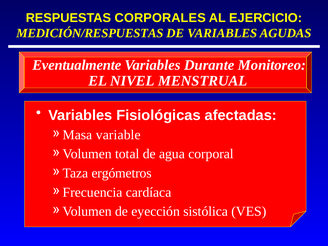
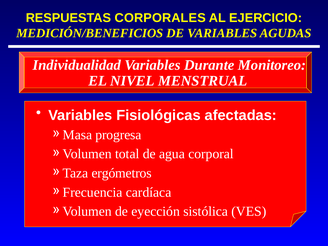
MEDICIÓN/RESPUESTAS: MEDICIÓN/RESPUESTAS -> MEDICIÓN/BENEFICIOS (90, 33)
Eventualmente: Eventualmente -> Individualidad (77, 65)
variable: variable -> progresa (118, 135)
